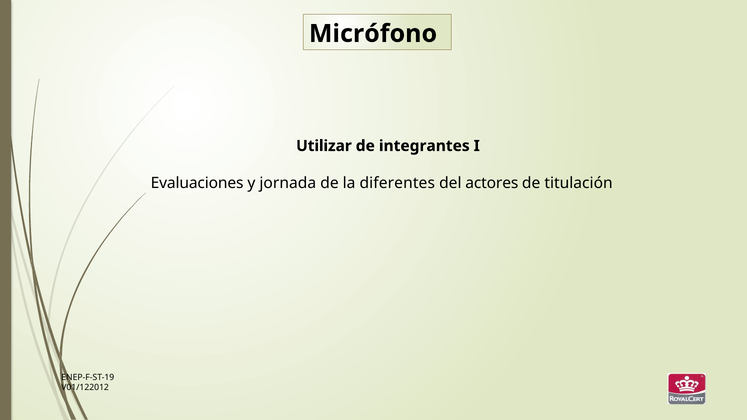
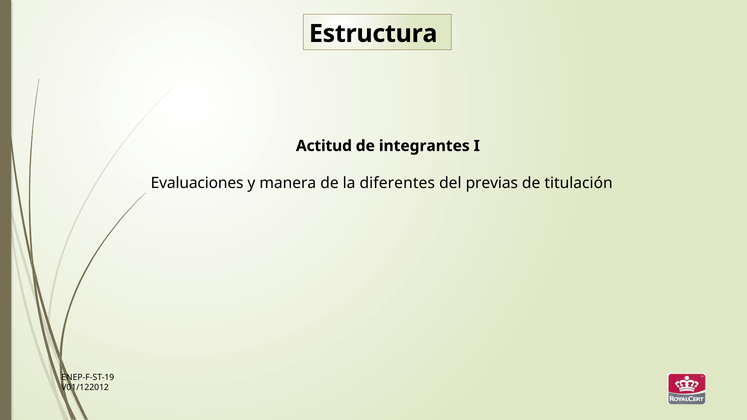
Micrófono: Micrófono -> Estructura (373, 34)
Utilizar: Utilizar -> Actitud (324, 146)
jornada: jornada -> manera (288, 183)
actores: actores -> previas (492, 183)
